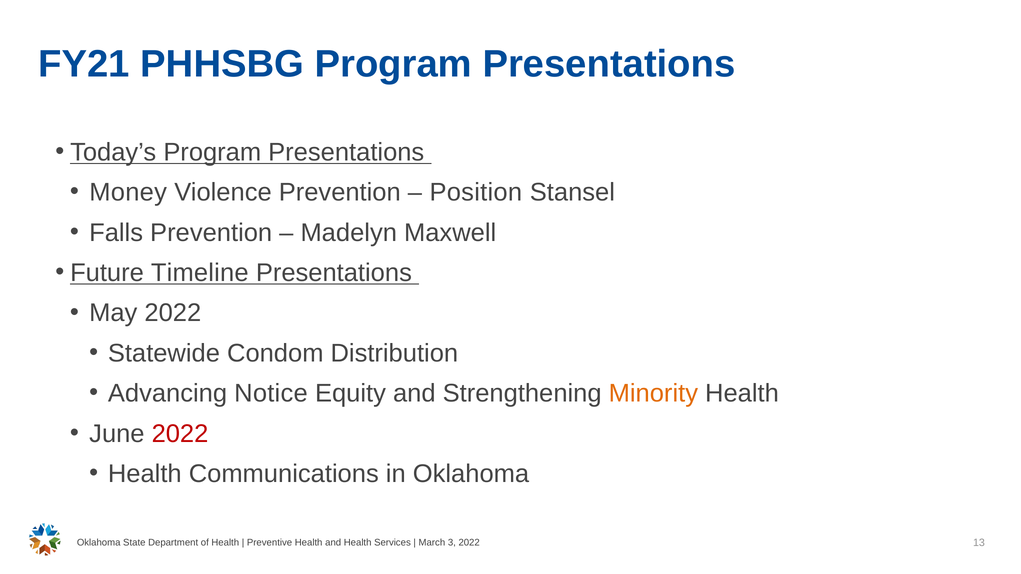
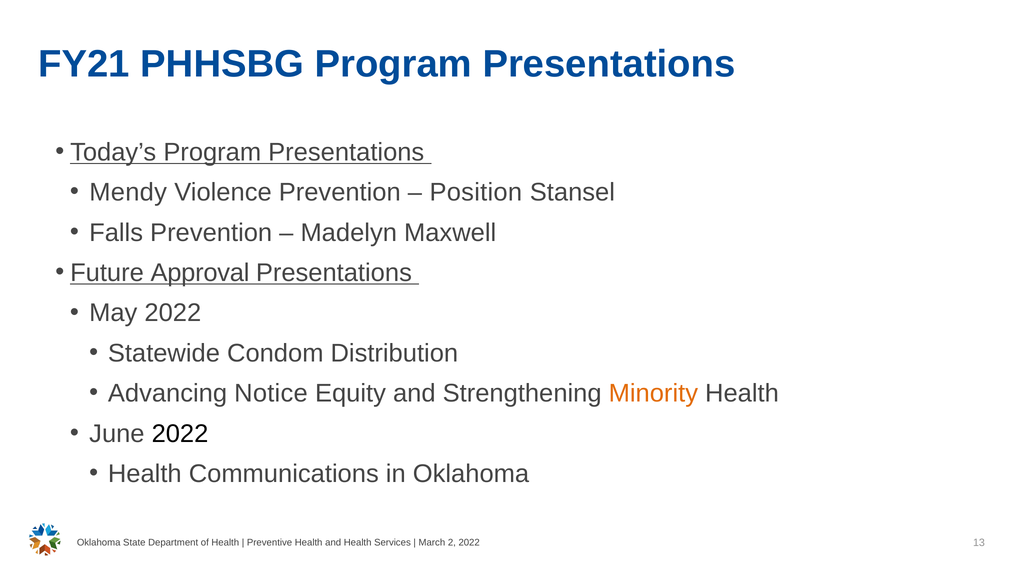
Money: Money -> Mendy (128, 193)
Timeline: Timeline -> Approval (200, 273)
2022 colour: red -> black (180, 434)
3: 3 -> 2 (452, 543)
